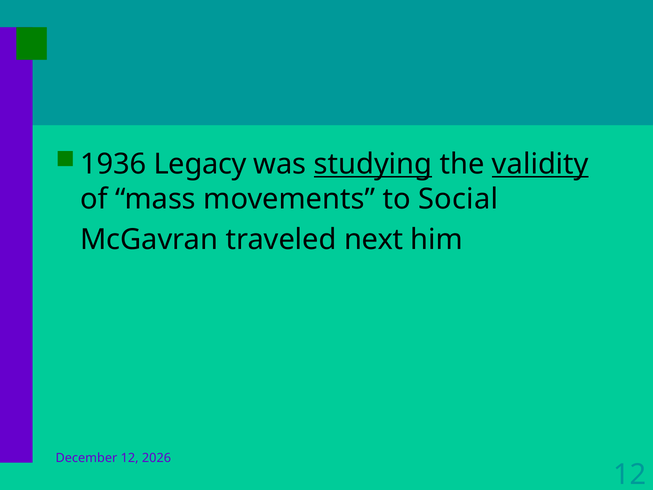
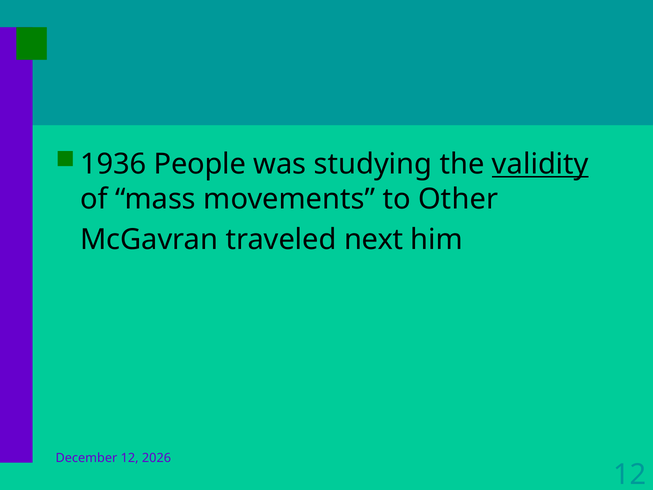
Legacy: Legacy -> People (200, 164)
studying underline: present -> none (373, 164)
Social: Social -> Other (458, 199)
